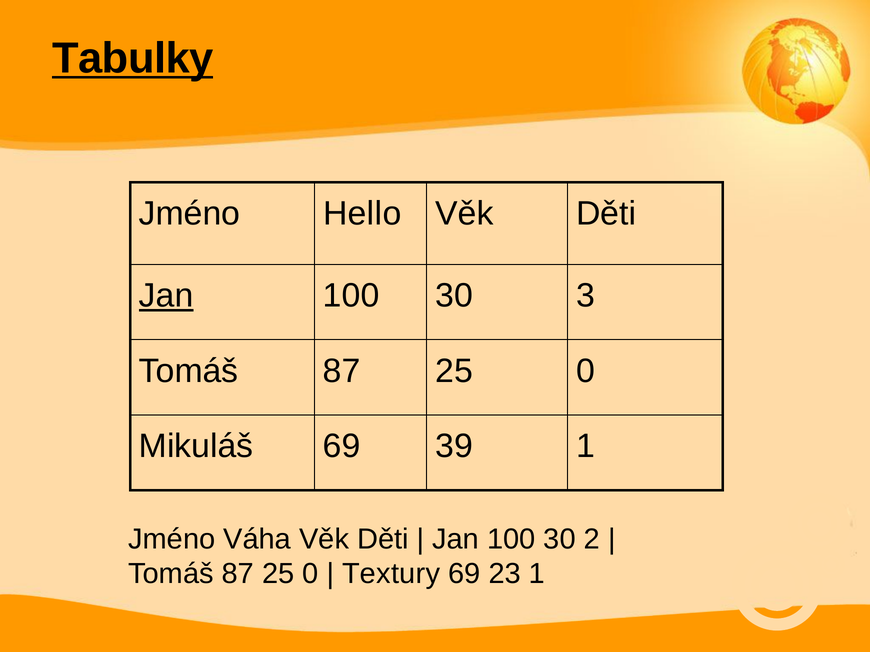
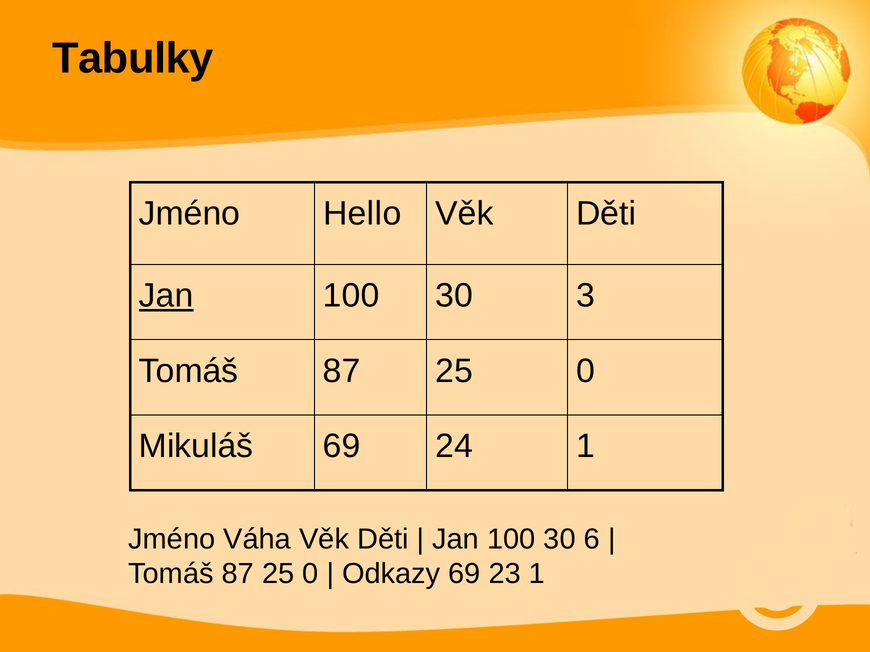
Tabulky underline: present -> none (133, 59)
39: 39 -> 24 (454, 447)
2: 2 -> 6 (592, 539)
Textury: Textury -> Odkazy (391, 574)
